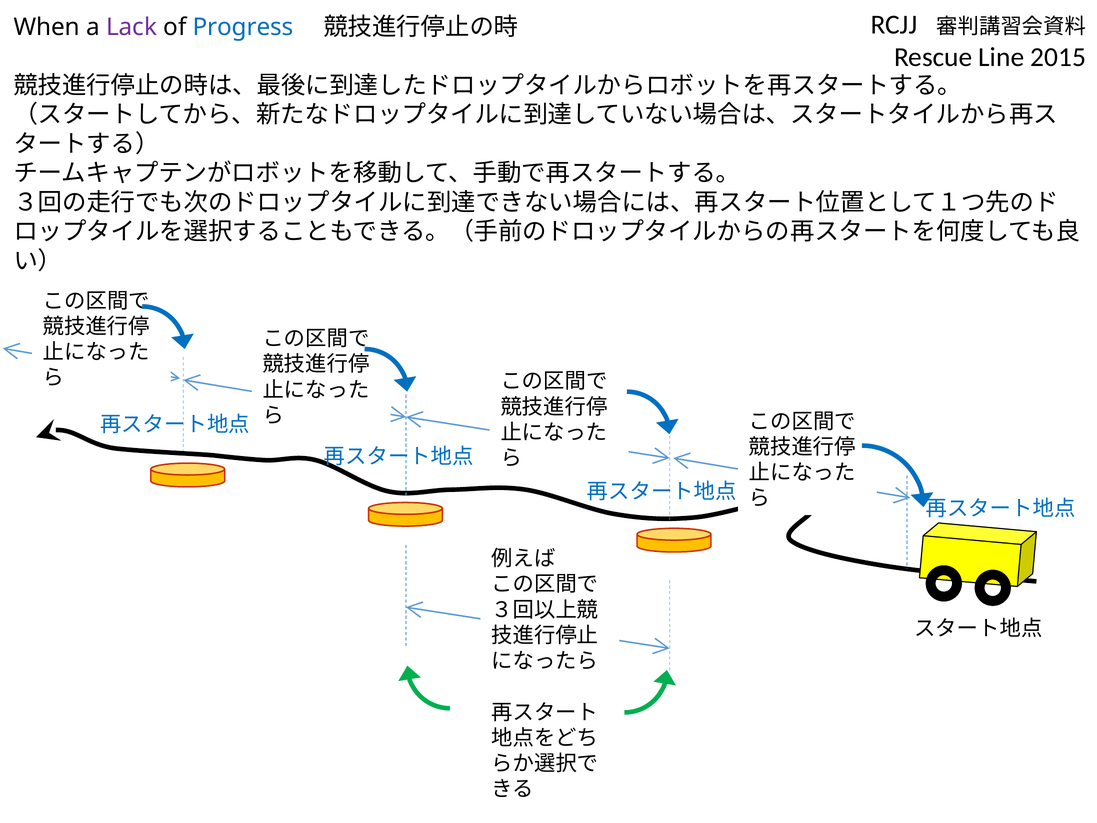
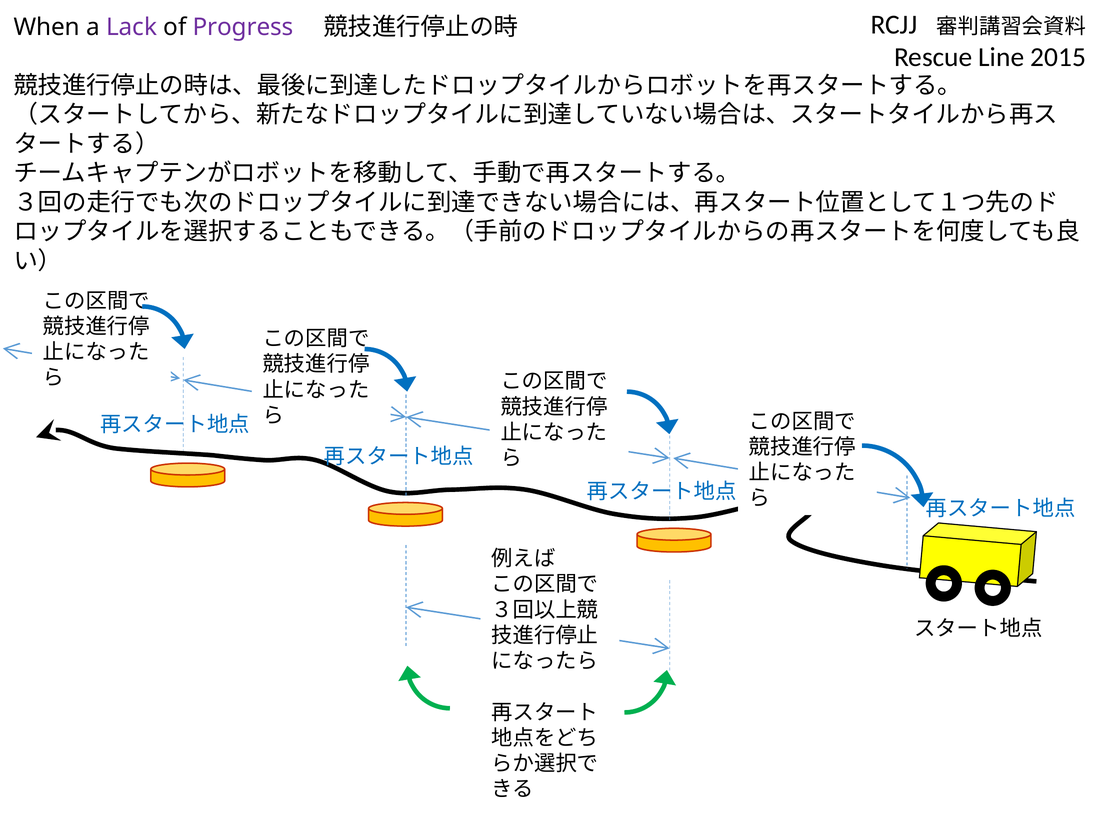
Progress colour: blue -> purple (243, 27)
